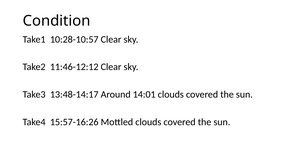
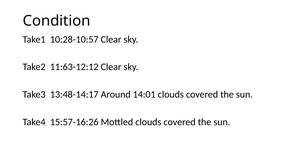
11:46-12:12: 11:46-12:12 -> 11:63-12:12 (74, 67)
